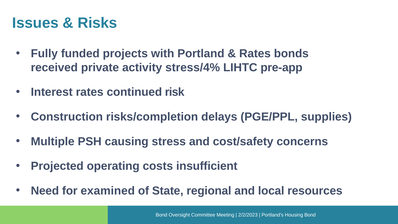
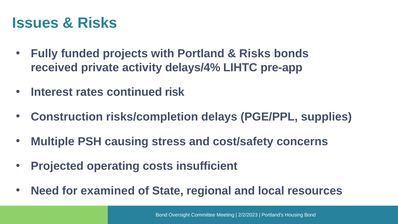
Rates: Rates -> Risks (255, 54)
stress/4%: stress/4% -> delays/4% (193, 67)
